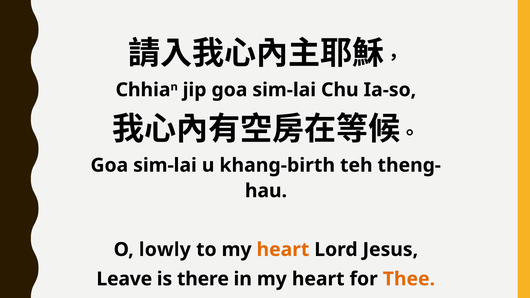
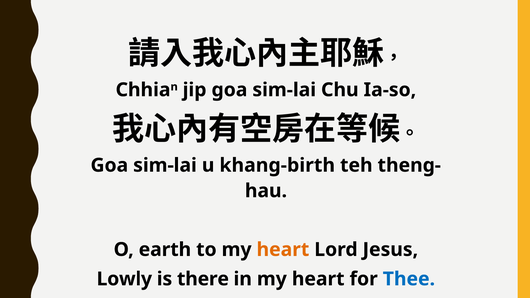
lowly: lowly -> earth (165, 250)
Leave: Leave -> Lowly (124, 279)
Thee colour: orange -> blue (409, 279)
